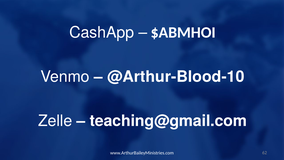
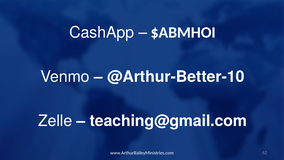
@Arthur-Blood-10: @Arthur-Blood-10 -> @Arthur-Better-10 (176, 77)
